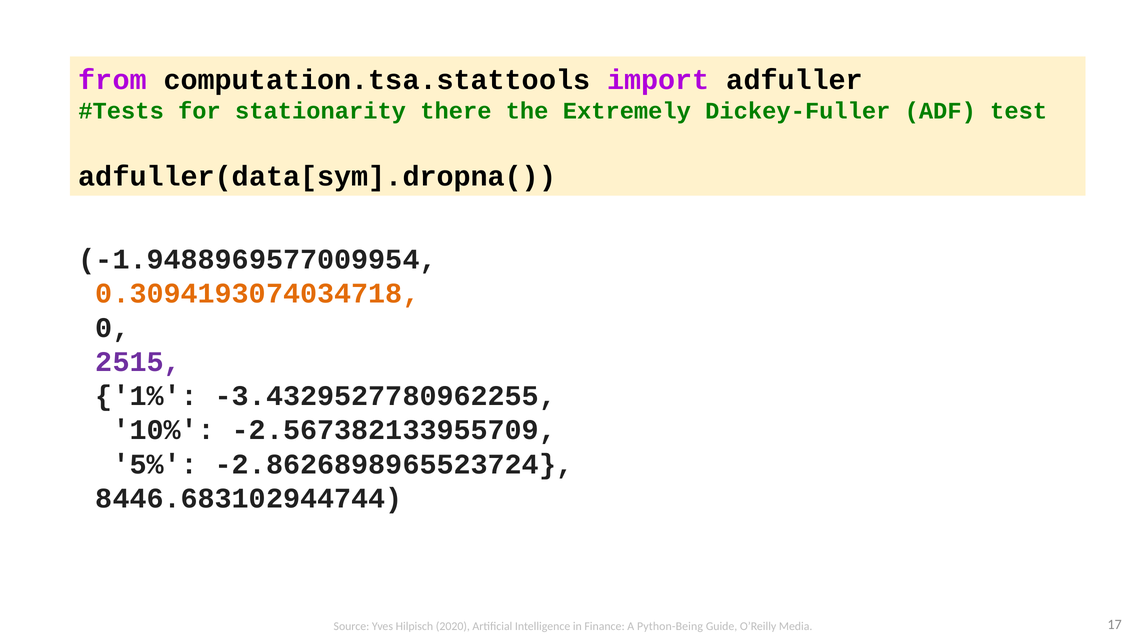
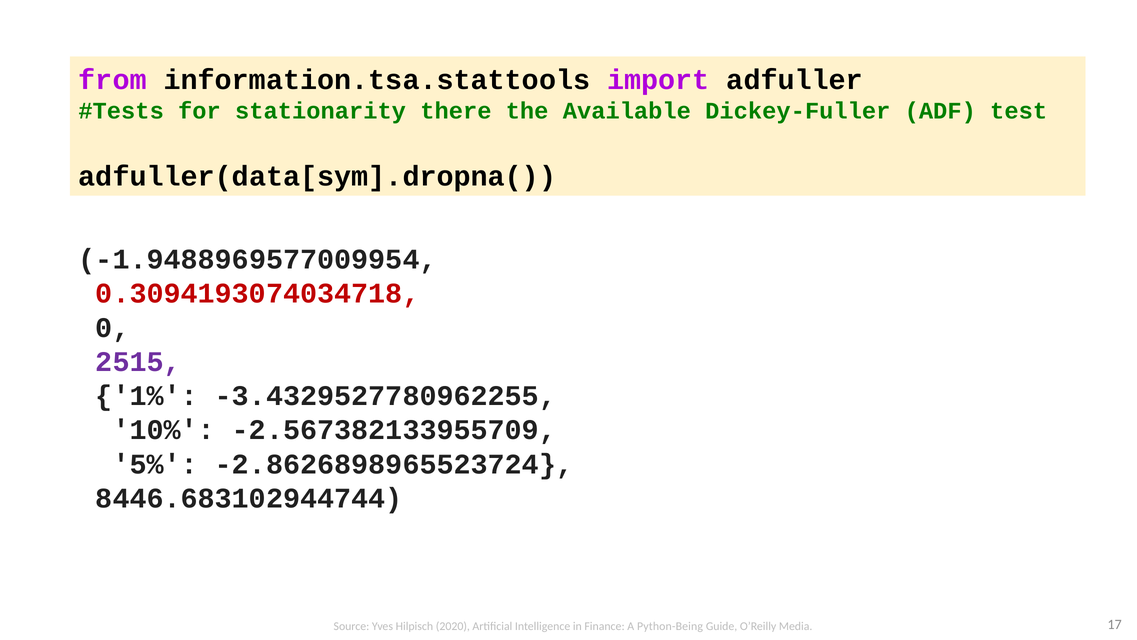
computation.tsa.stattools: computation.tsa.stattools -> information.tsa.stattools (377, 80)
Extremely: Extremely -> Available (627, 111)
0.3094193074034718 colour: orange -> red (258, 293)
